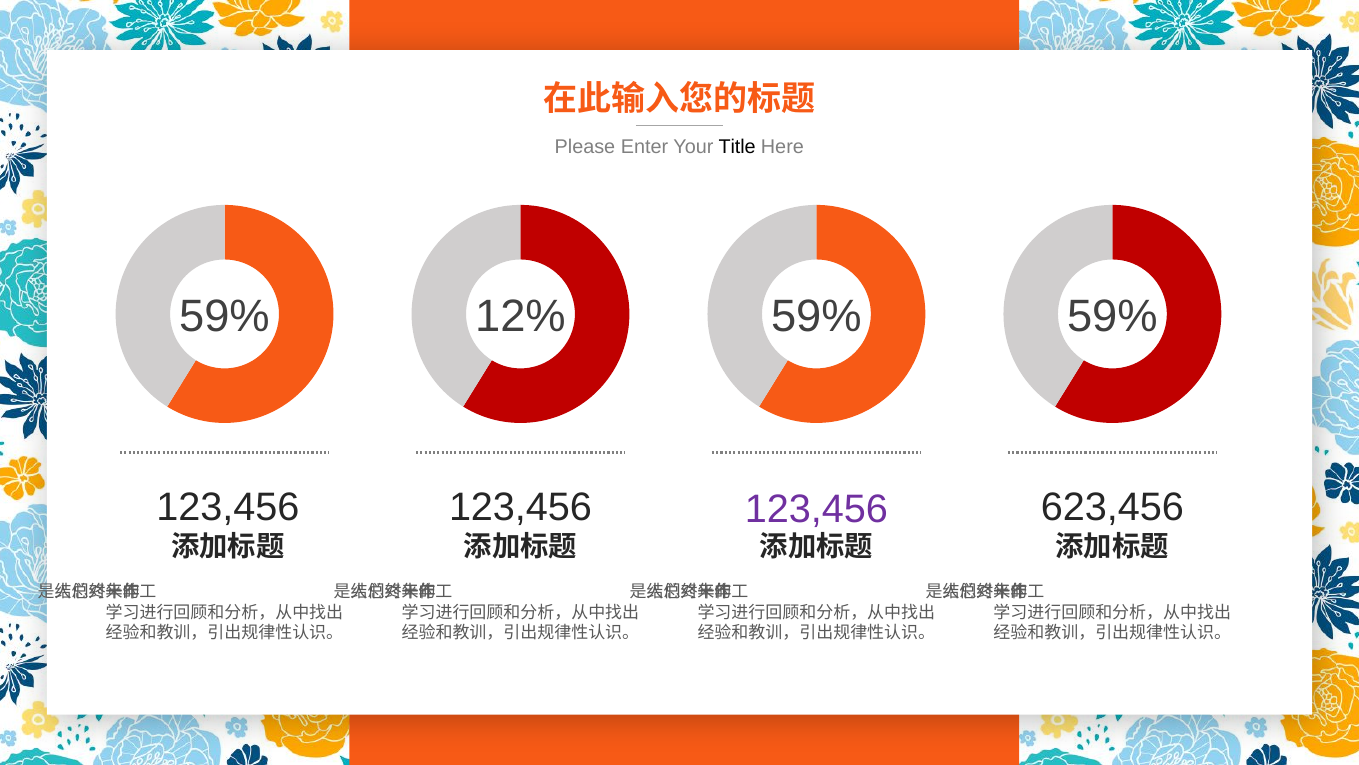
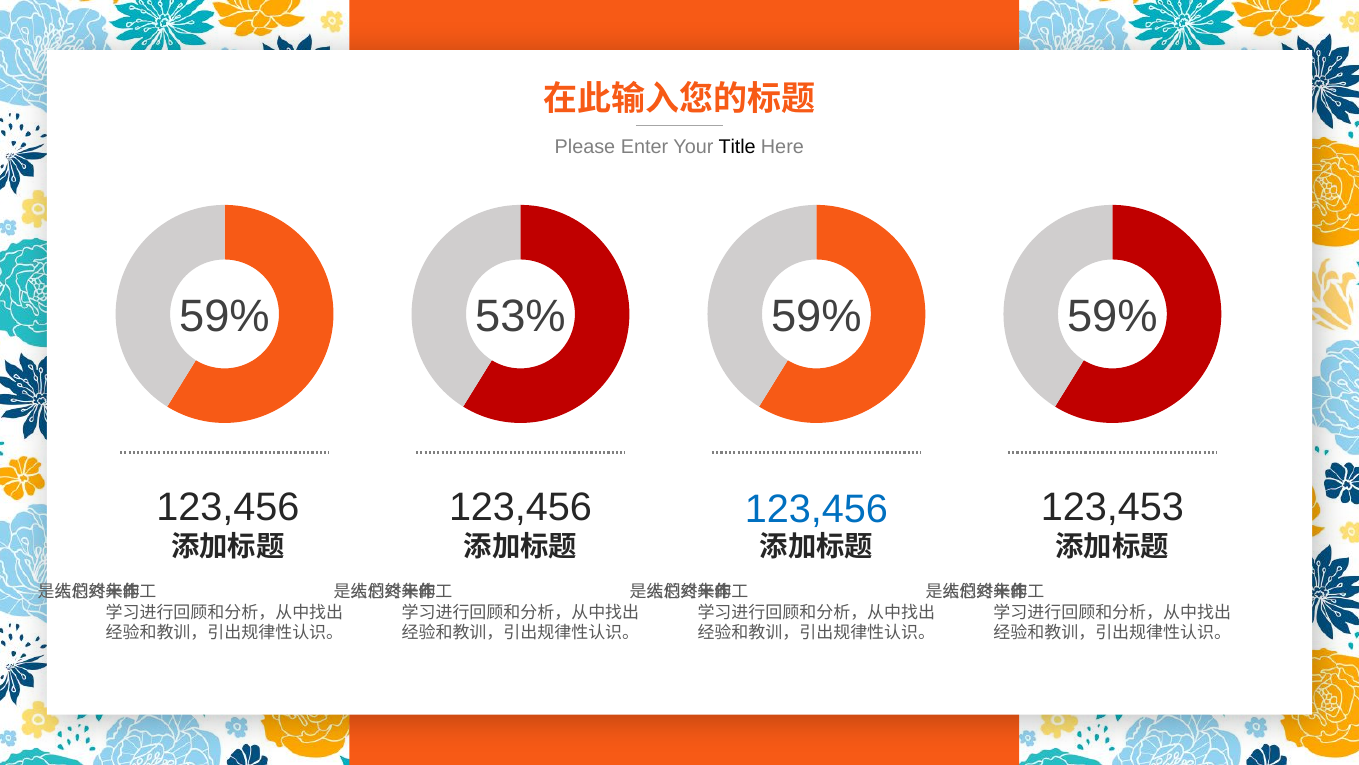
12%: 12% -> 53% (520, 317)
623,456: 623,456 -> 123,453 (1112, 507)
123,456 colour: purple -> blue (816, 509)
